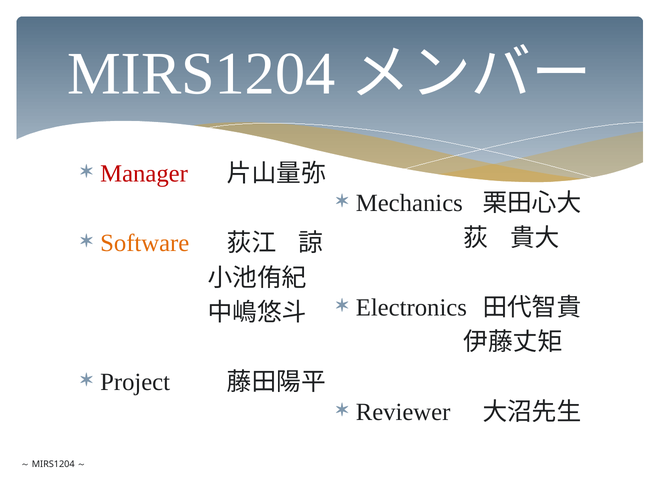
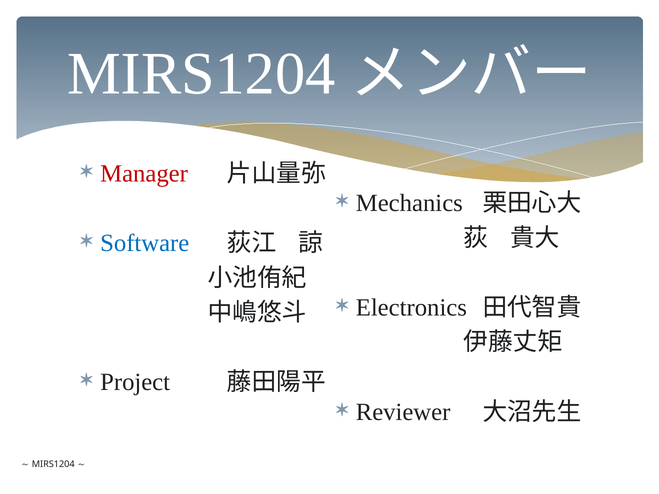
Software colour: orange -> blue (145, 243)
